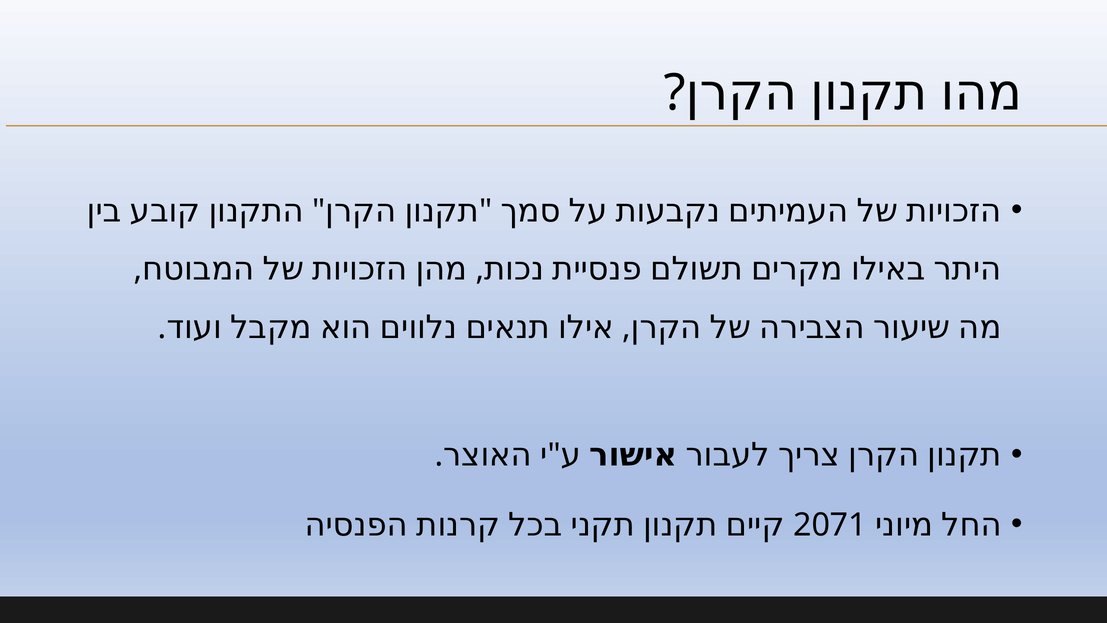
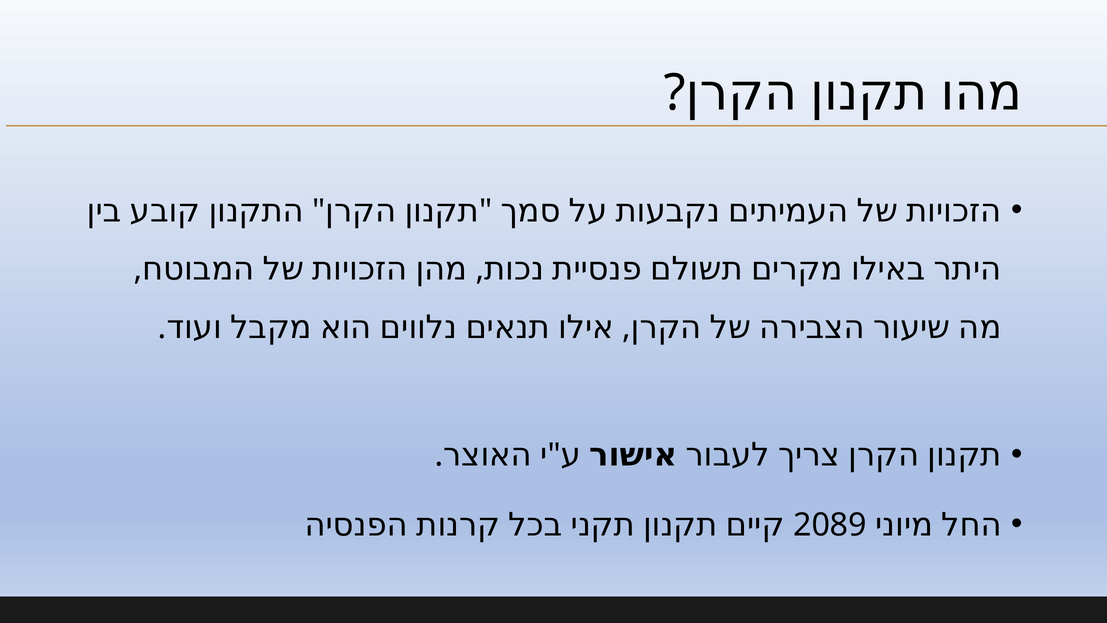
2071: 2071 -> 2089 (830, 525)
